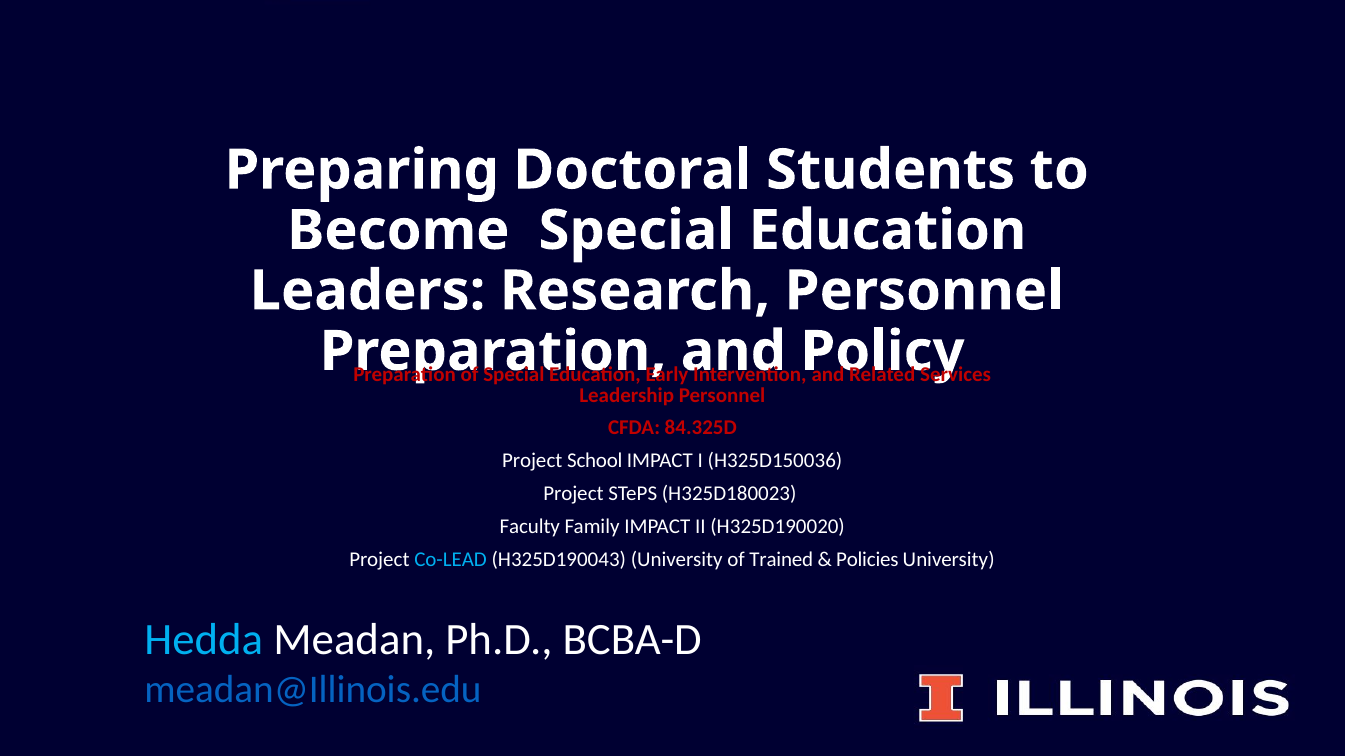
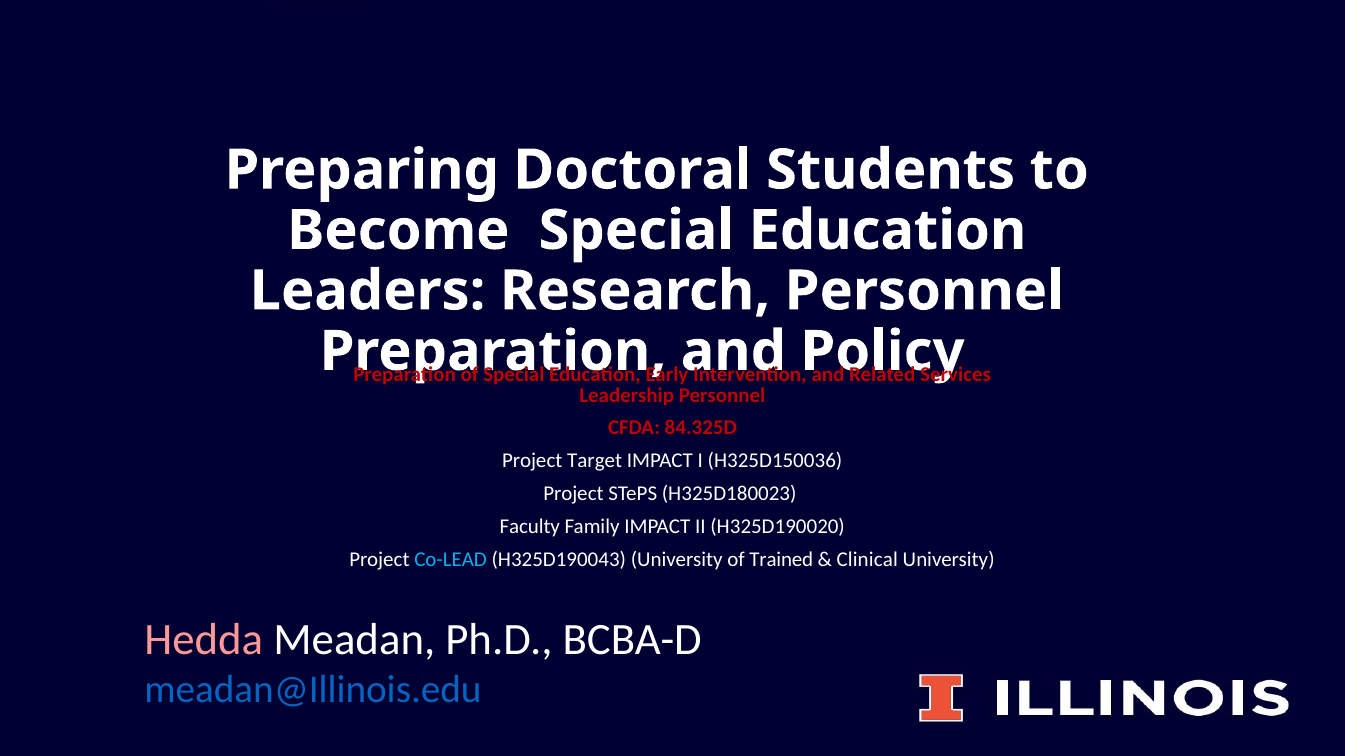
School: School -> Target (595, 461)
Policies: Policies -> Clinical (867, 560)
Hedda colour: light blue -> pink (204, 640)
